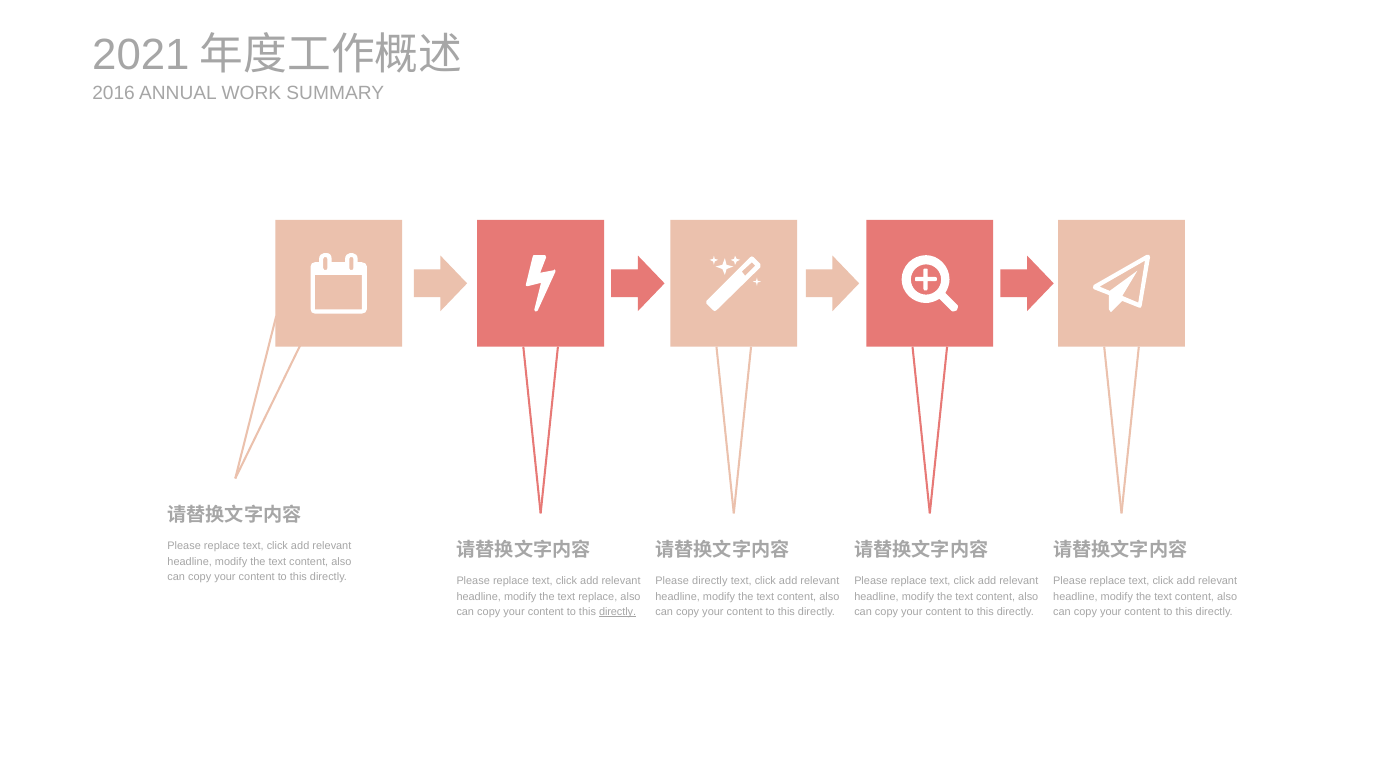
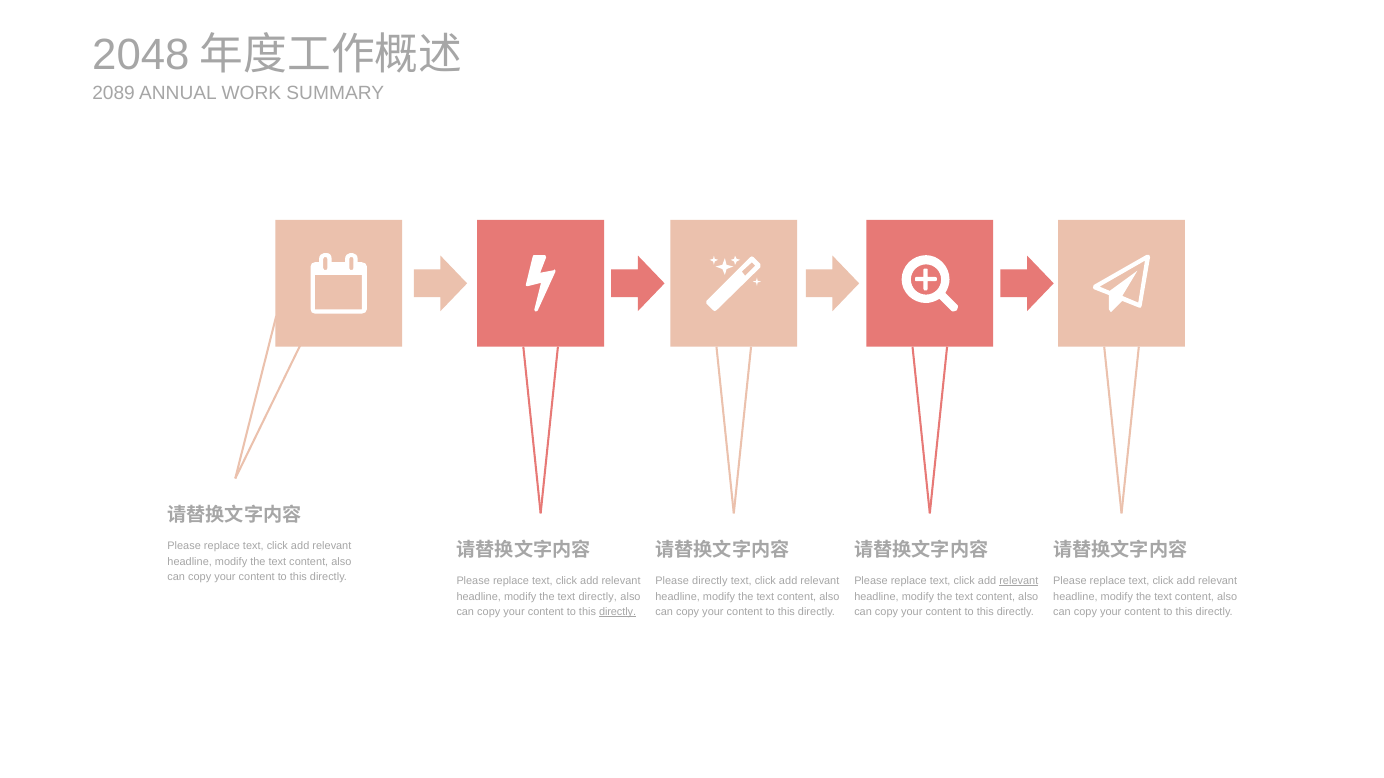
2021: 2021 -> 2048 (141, 55)
2016: 2016 -> 2089 (114, 93)
relevant underline: none -> present (1019, 581)
text replace: replace -> directly (598, 597)
